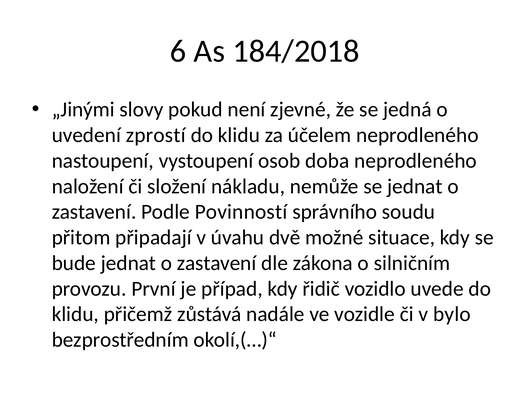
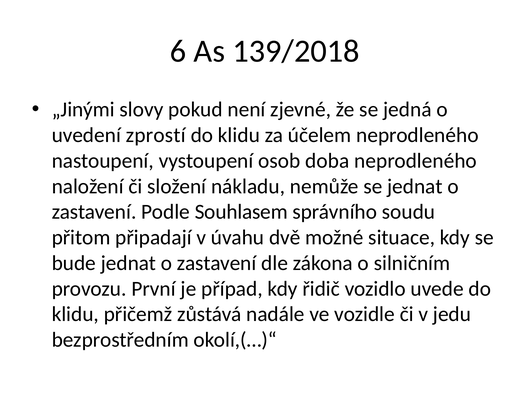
184/2018: 184/2018 -> 139/2018 (296, 51)
Povinností: Povinností -> Souhlasem (241, 212)
bylo: bylo -> jedu (452, 315)
